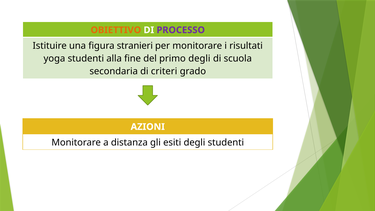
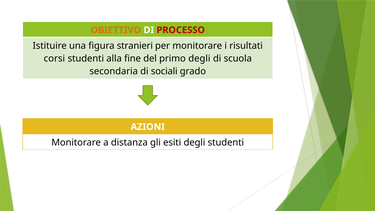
PROCESSO colour: purple -> red (181, 30)
yoga: yoga -> corsi (54, 58)
criteri: criteri -> sociali (164, 71)
